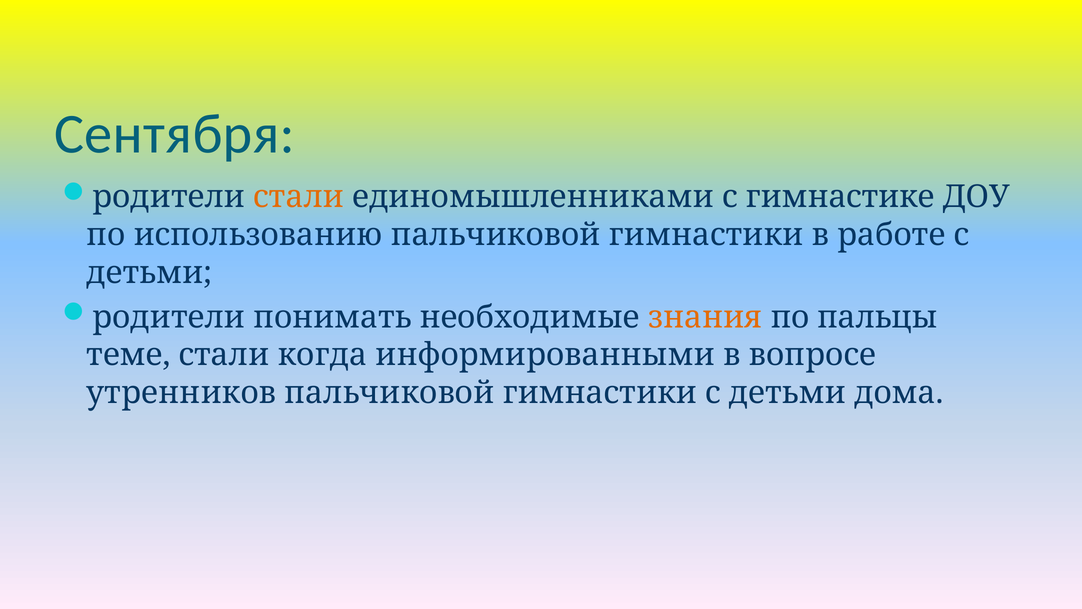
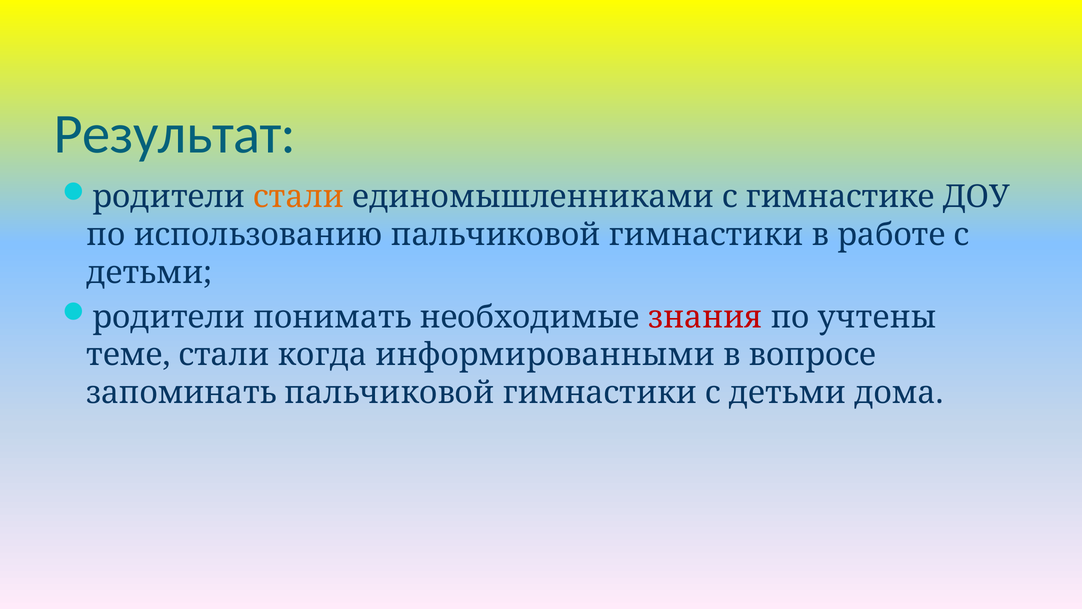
Сентября: Сентября -> Результат (175, 134)
знания colour: orange -> red (705, 317)
пальцы: пальцы -> учтены (877, 317)
утренников: утренников -> запоминать (181, 393)
